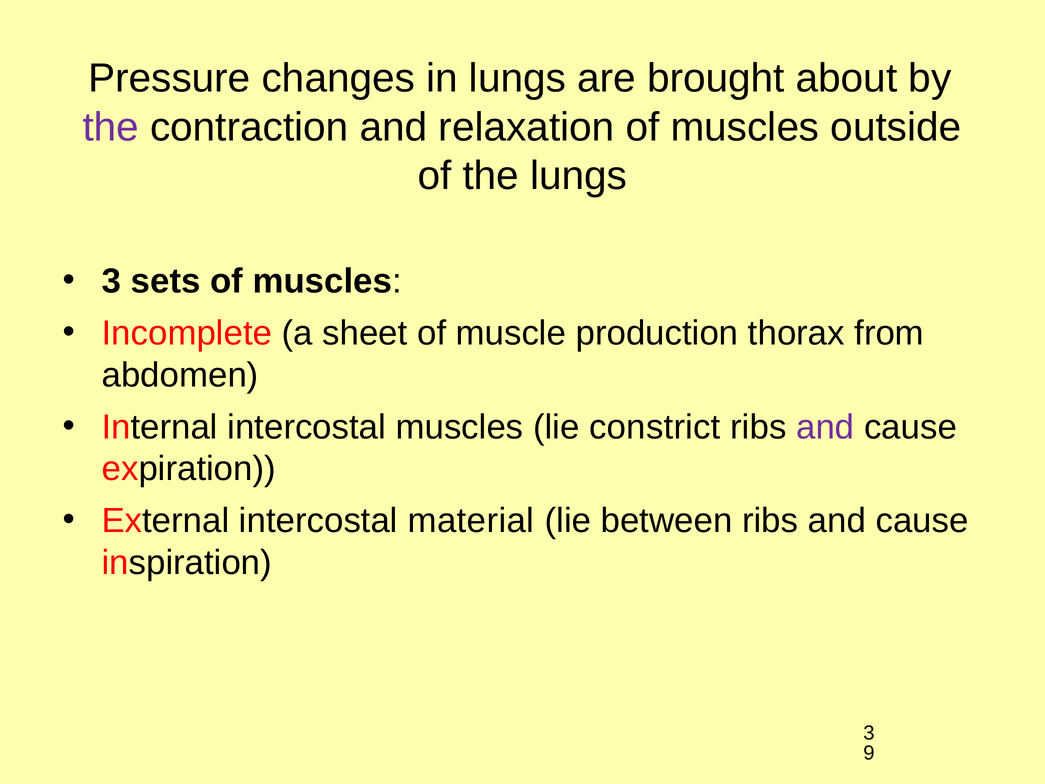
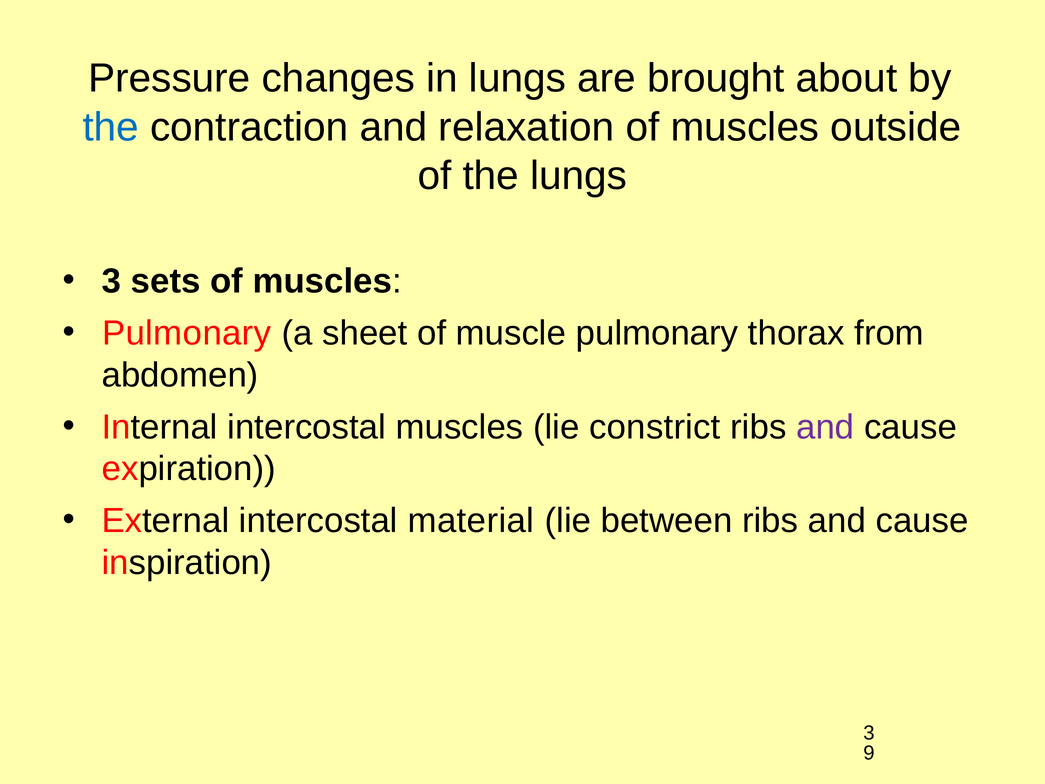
the colour: purple -> blue (111, 127)
Incomplete: Incomplete -> Pulmonary (187, 333)
muscle production: production -> pulmonary (657, 333)
